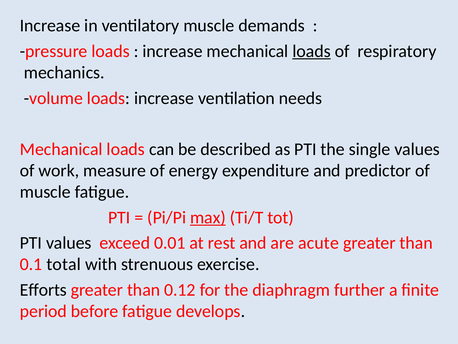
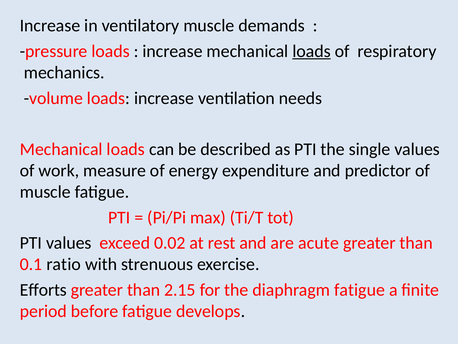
max underline: present -> none (208, 217)
0.01: 0.01 -> 0.02 (170, 243)
total: total -> ratio (64, 264)
0.12: 0.12 -> 2.15 (180, 289)
diaphragm further: further -> fatigue (359, 289)
